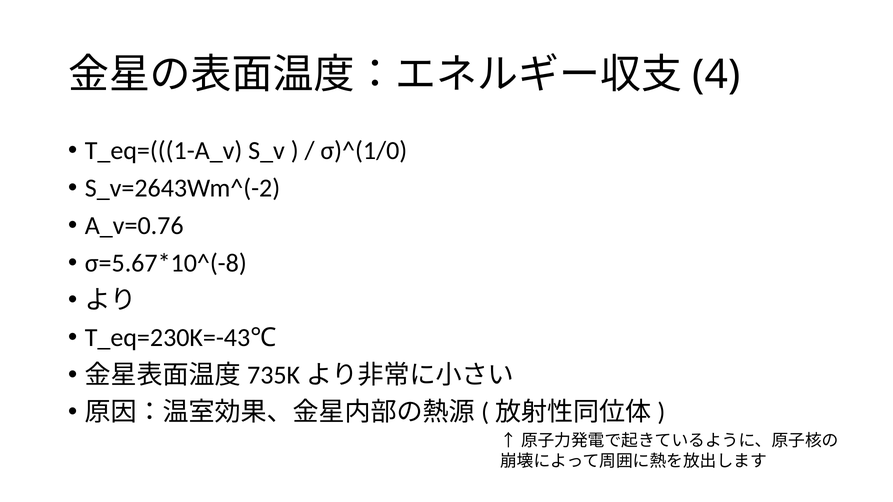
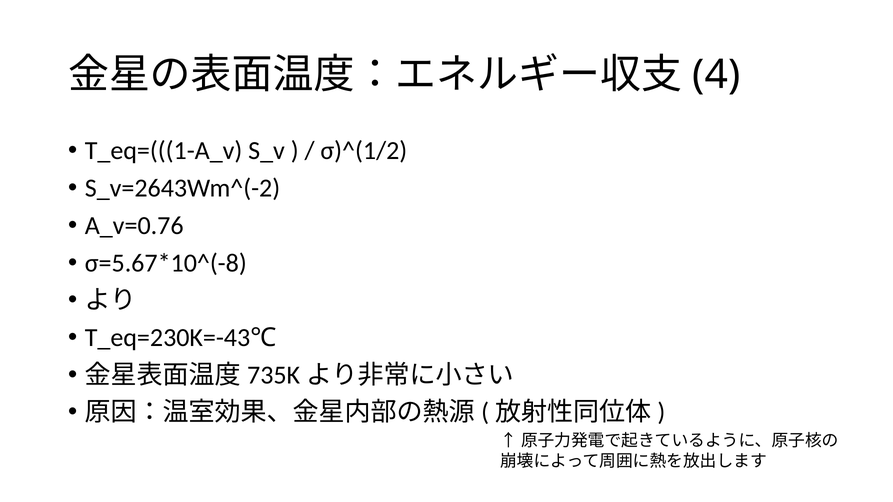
σ)^(1/0: σ)^(1/0 -> σ)^(1/2 (364, 151)
